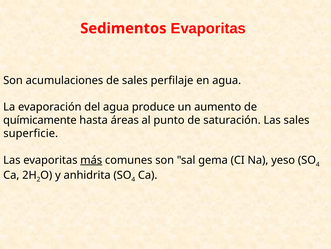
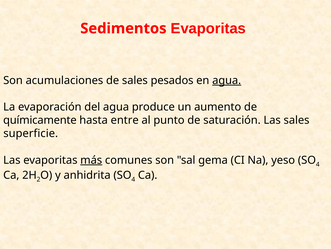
perfilaje: perfilaje -> pesados (172, 80)
agua underline: none -> present (227, 80)
áreas: áreas -> entre (125, 120)
